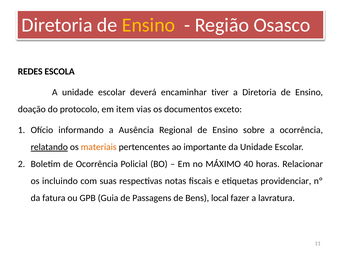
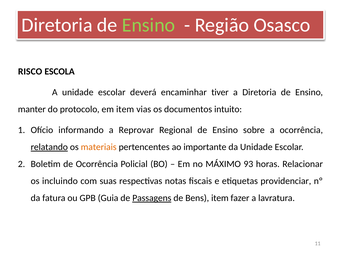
Ensino colour: yellow -> light green (149, 25)
REDES: REDES -> RISCO (30, 72)
doação: doação -> manter (32, 110)
exceto: exceto -> intuito (228, 110)
Ausência: Ausência -> Reprovar (136, 130)
40: 40 -> 93 (248, 165)
Passagens underline: none -> present (152, 199)
Bens local: local -> item (220, 199)
